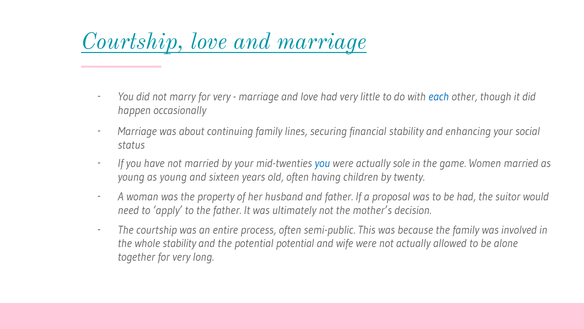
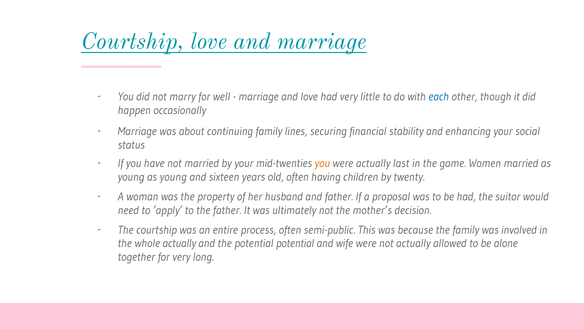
marry for very: very -> well (222, 97)
you colour: blue -> orange (322, 163)
sole: sole -> last (401, 163)
whole stability: stability -> actually (179, 243)
